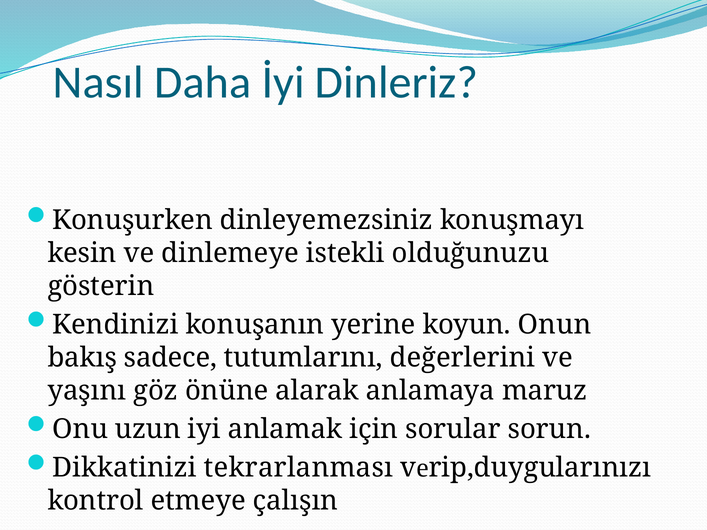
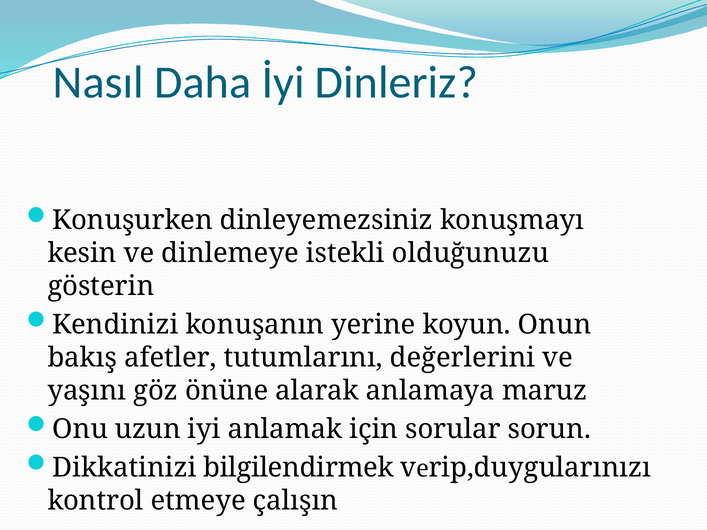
sadece: sadece -> afetler (170, 358)
tekrarlanması: tekrarlanması -> bilgilendirmek (299, 468)
